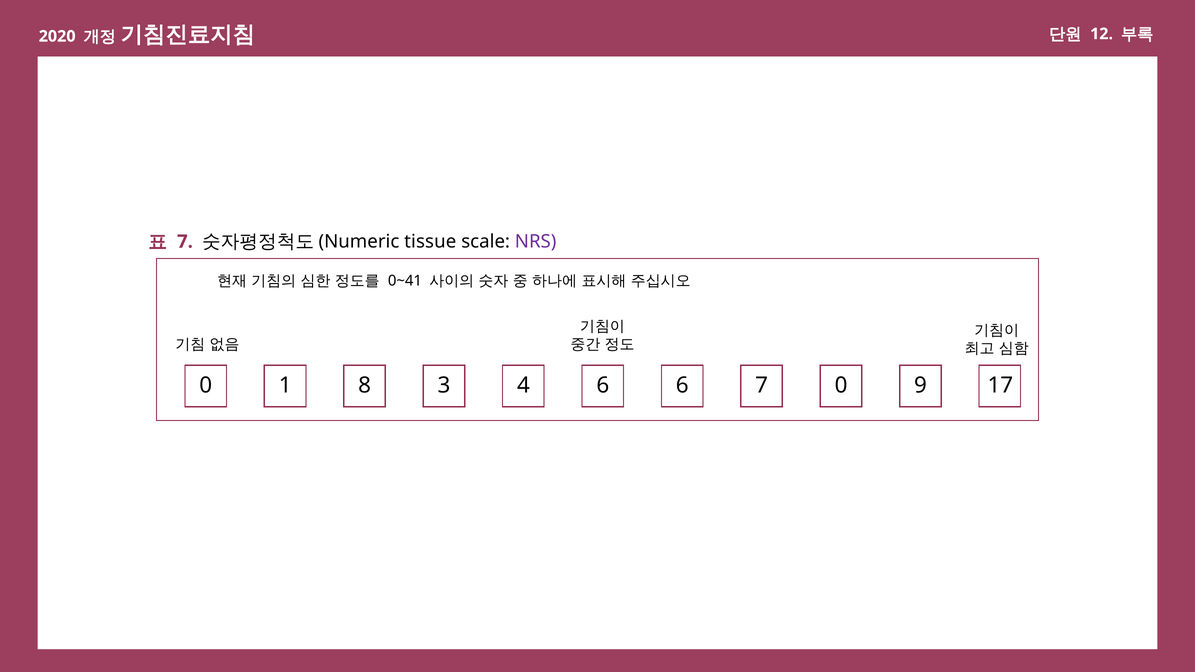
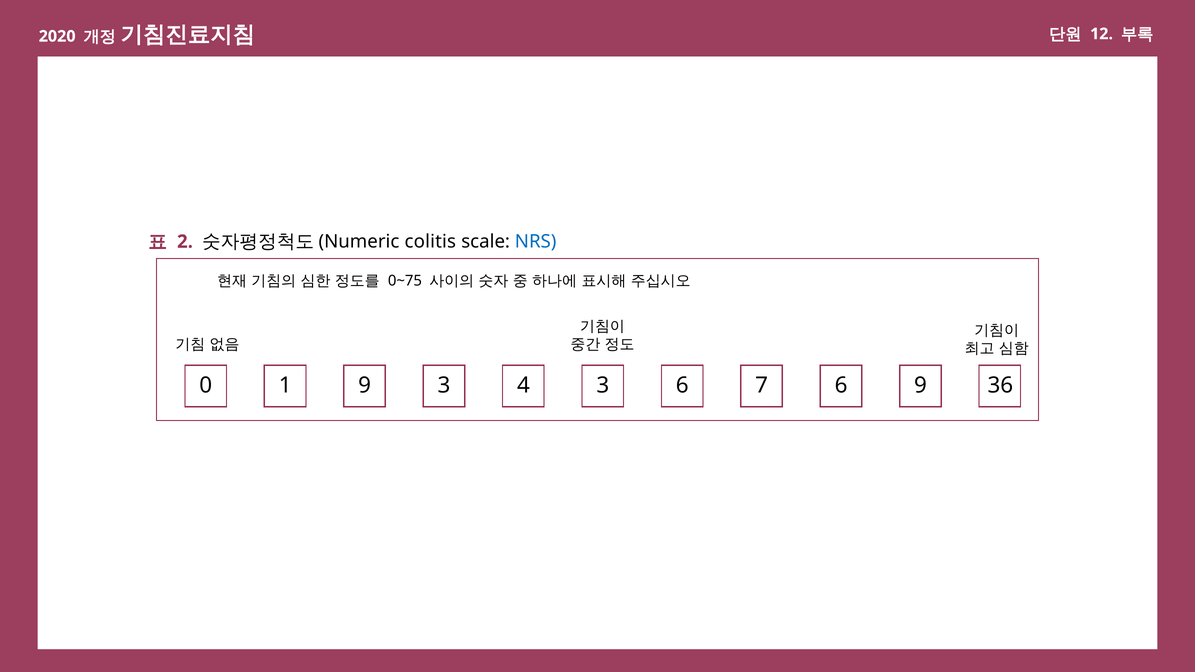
7: 7 -> 2 (185, 242)
tissue: tissue -> colitis (430, 242)
NRS colour: purple -> blue (536, 242)
0~41: 0~41 -> 0~75 (405, 281)
1 8: 8 -> 9 (365, 385)
4 6: 6 -> 3 (603, 385)
7 0: 0 -> 6 (841, 385)
17: 17 -> 36 (1000, 385)
